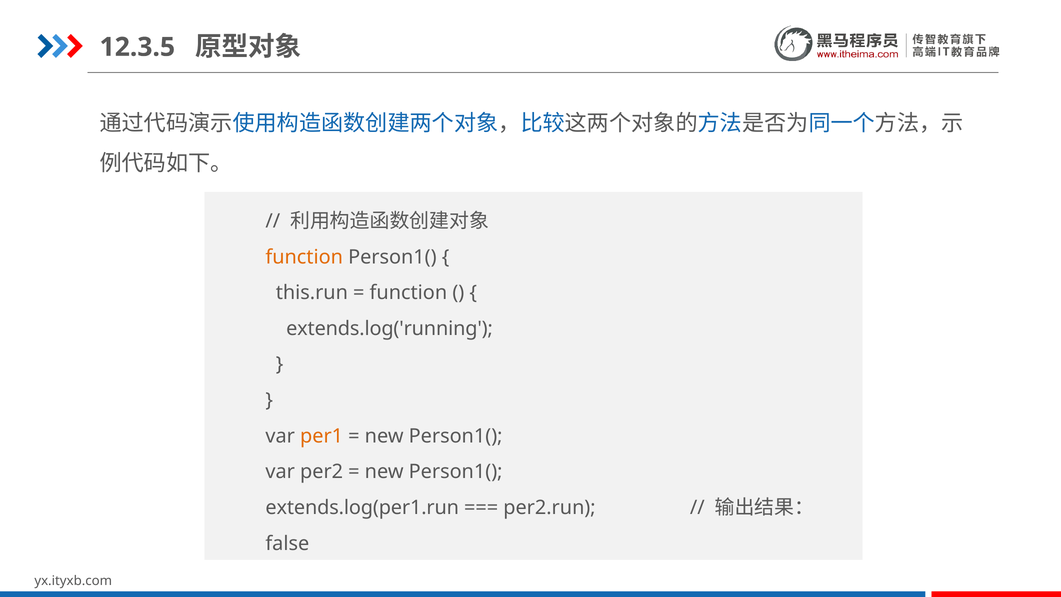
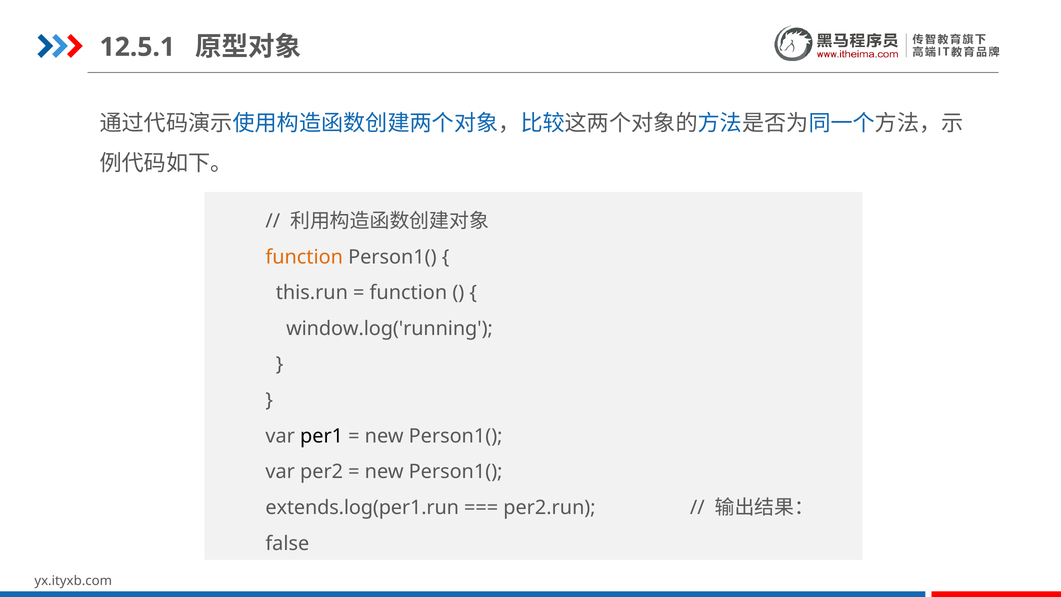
12.3.5: 12.3.5 -> 12.5.1 (137, 47)
extends.log('running: extends.log('running -> window.log('running (389, 329)
per1 colour: orange -> black (322, 436)
